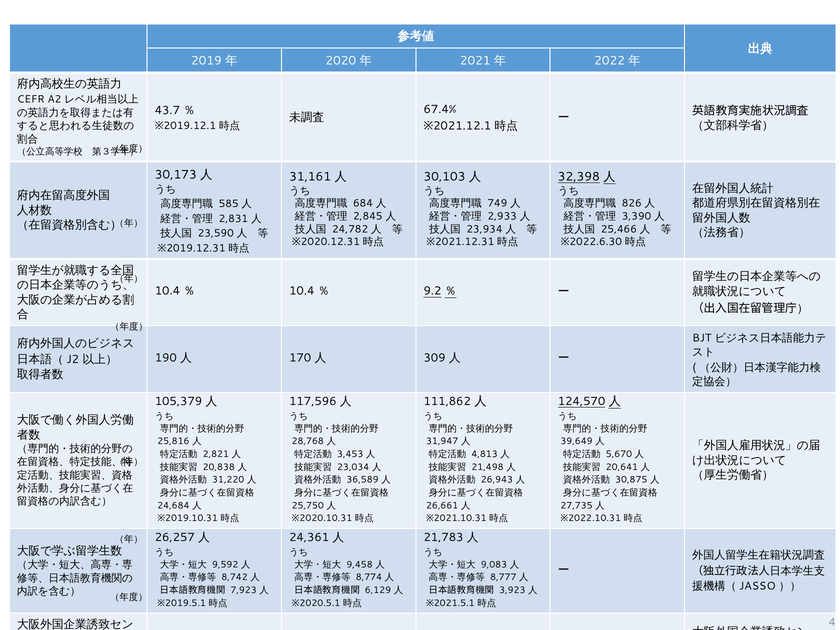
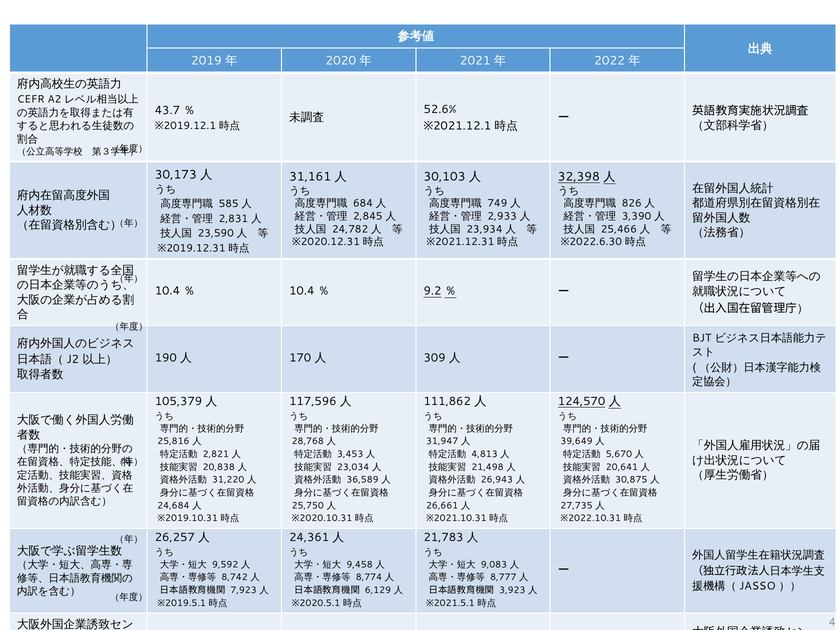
67.4%: 67.4% -> 52.6% (440, 109)
